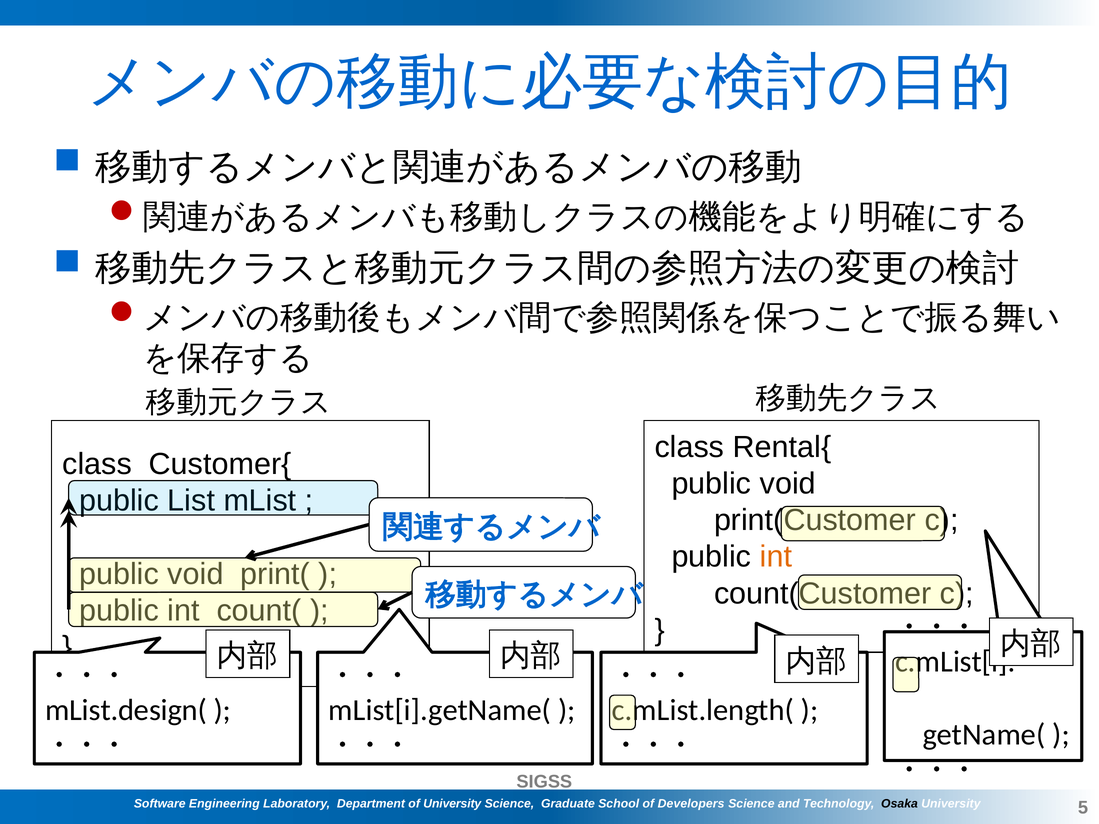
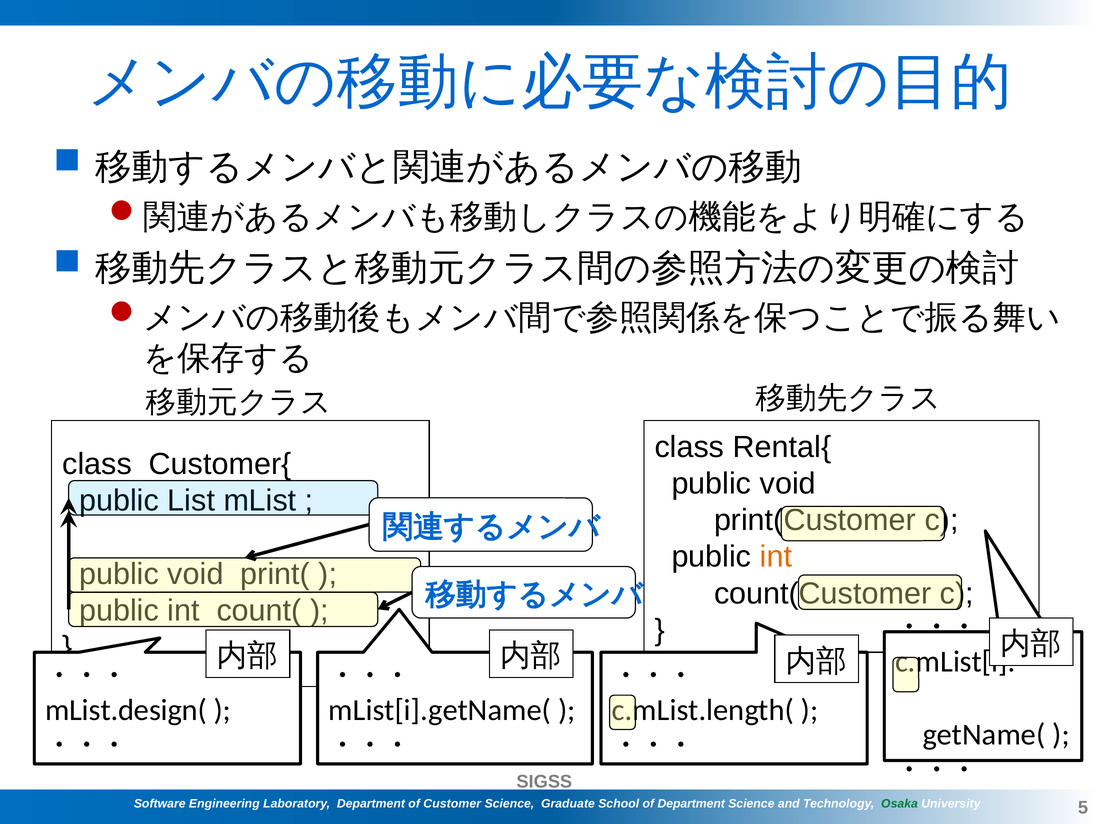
of University: University -> Customer (452, 804)
of Developers: Developers -> Department (691, 804)
Osaka colour: black -> green (899, 804)
